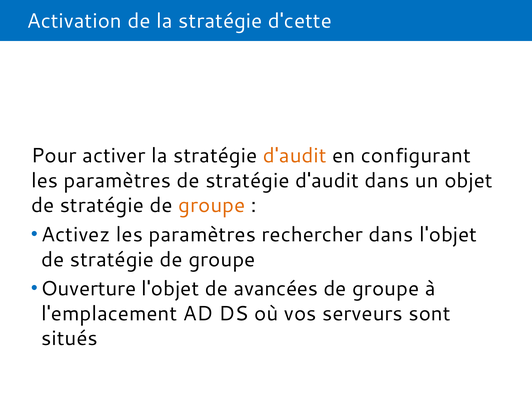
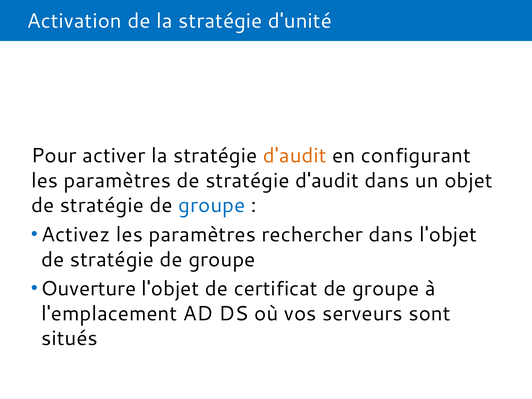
d'cette: d'cette -> d'unité (300, 21)
groupe colour: orange -> blue (212, 205)
avancées: avancées -> certificat (276, 289)
